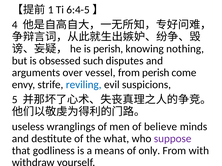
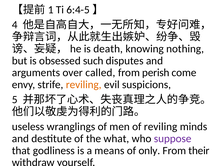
is perish: perish -> death (108, 49)
vessel: vessel -> called (100, 73)
reviling colour: blue -> orange (84, 85)
of believe: believe -> reviling (161, 127)
with: with -> their (199, 151)
